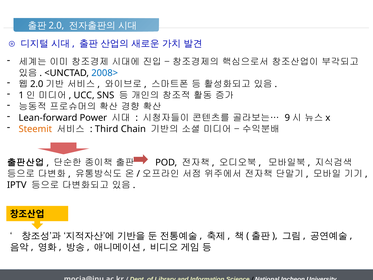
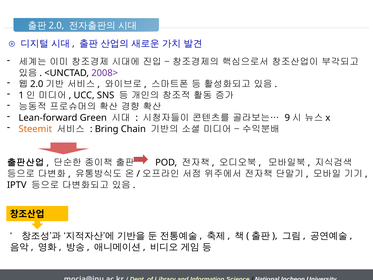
2008> colour: blue -> purple (105, 73)
Power: Power -> Green (93, 118)
Third: Third -> Bring (107, 129)
